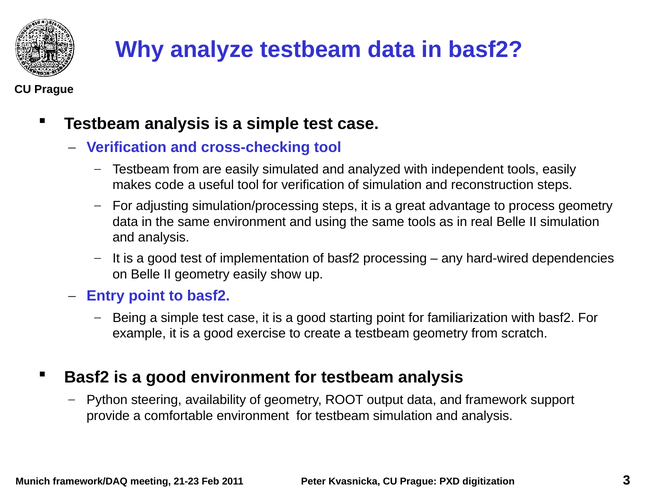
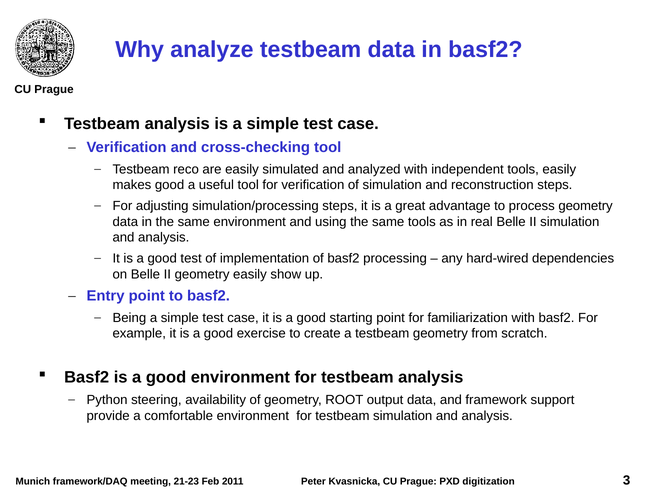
Testbeam from: from -> reco (186, 169)
makes code: code -> good (170, 185)
